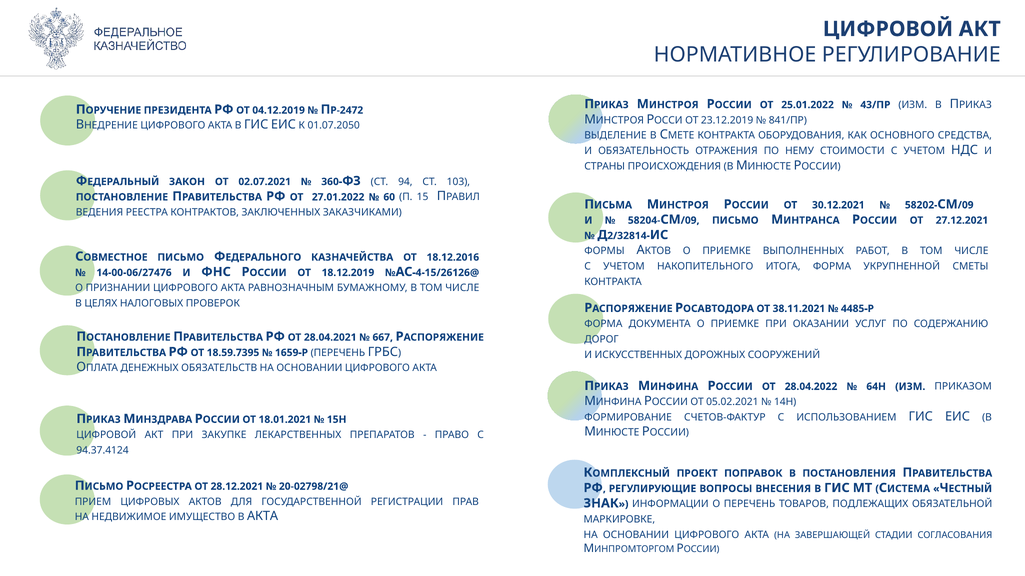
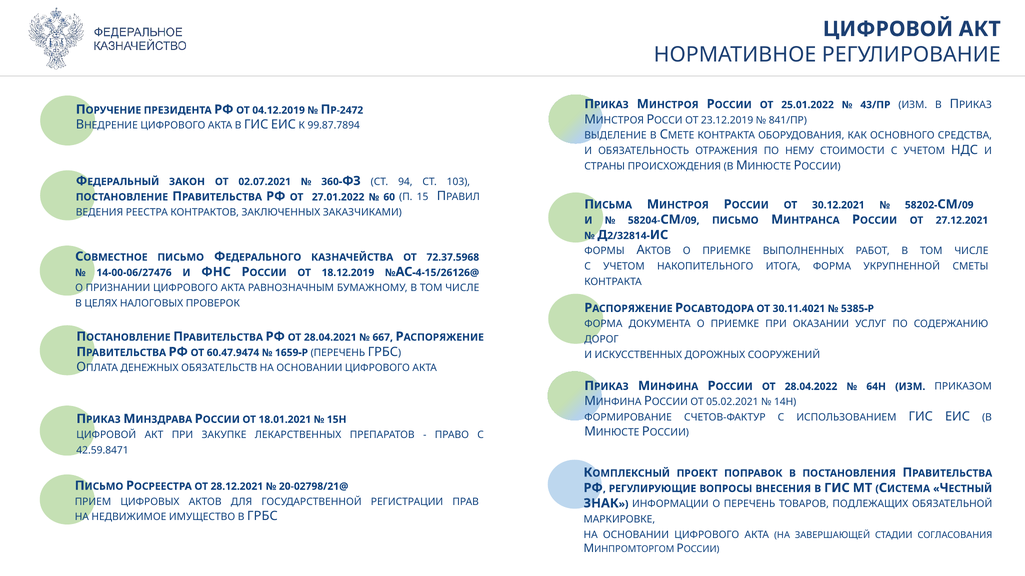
01.07.2050: 01.07.2050 -> 99.87.7894 (334, 126)
18.12.2016: 18.12.2016 -> 72.37.5968 (453, 258)
38.11.2021: 38.11.2021 -> 30.11.4021 (799, 309)
4485-Р: 4485-Р -> 5385-Р (857, 309)
18.59.7395: 18.59.7395 -> 60.47.9474 (233, 353)
94.37.4124: 94.37.4124 -> 42.59.8471 (103, 451)
В АКТА: АКТА -> ГРБС (262, 517)
